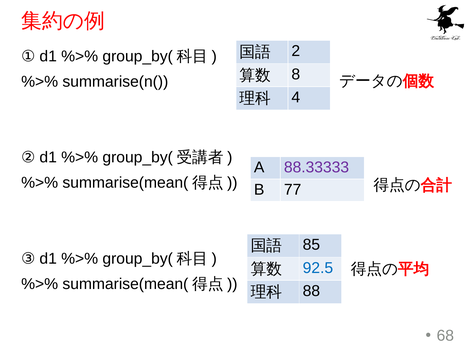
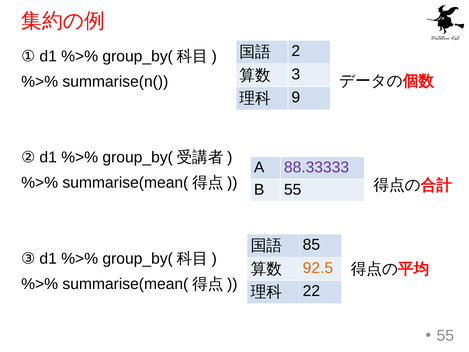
8: 8 -> 3 (296, 74)
4: 4 -> 9 (296, 97)
B 77: 77 -> 55 (293, 190)
92.5 colour: blue -> orange (318, 268)
88: 88 -> 22 (311, 291)
68: 68 -> 55 (445, 335)
